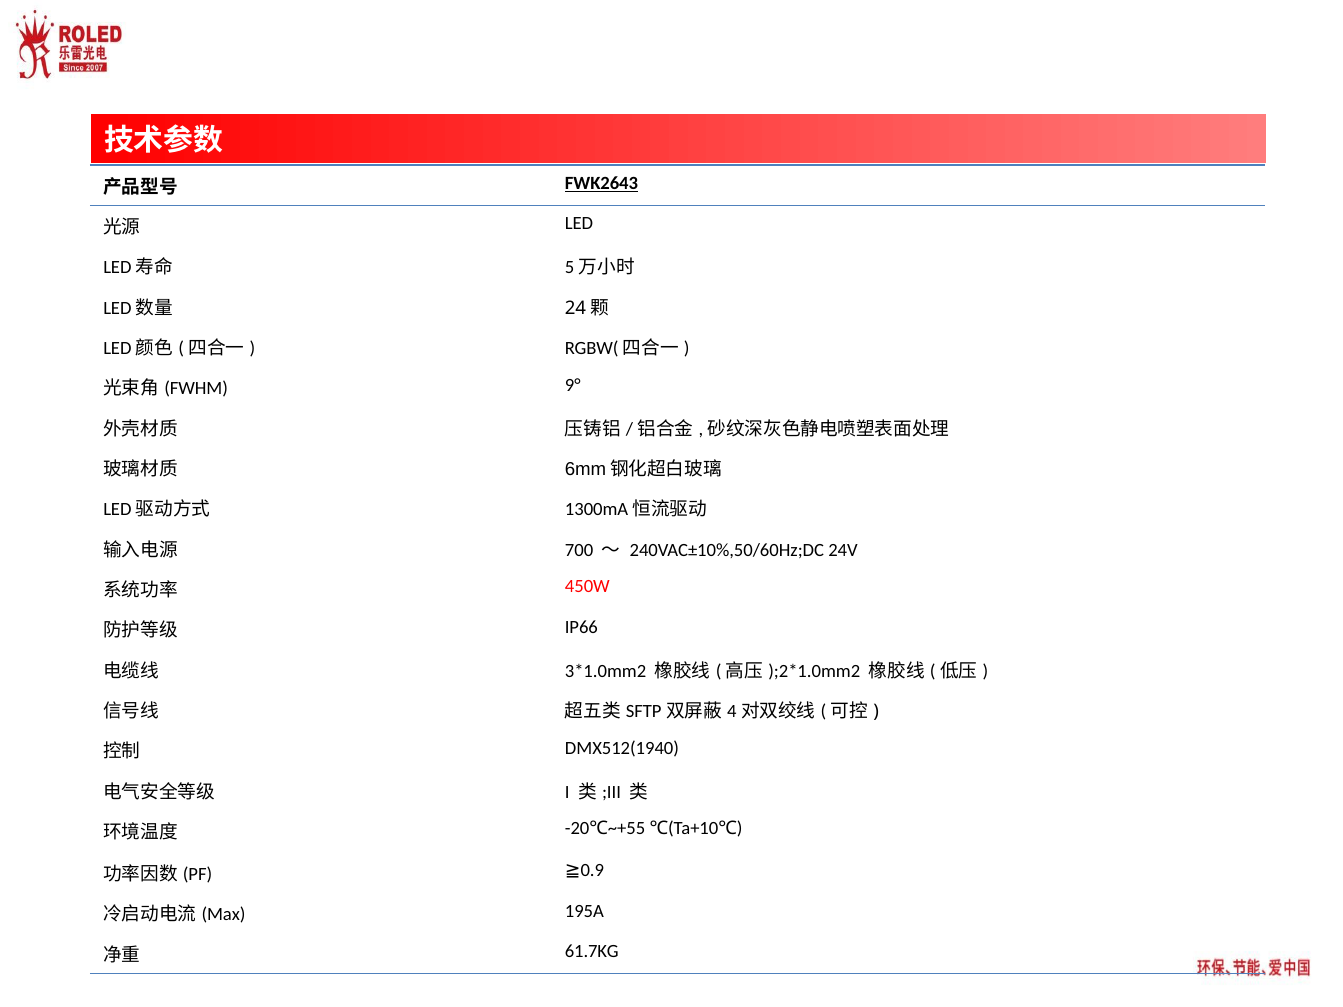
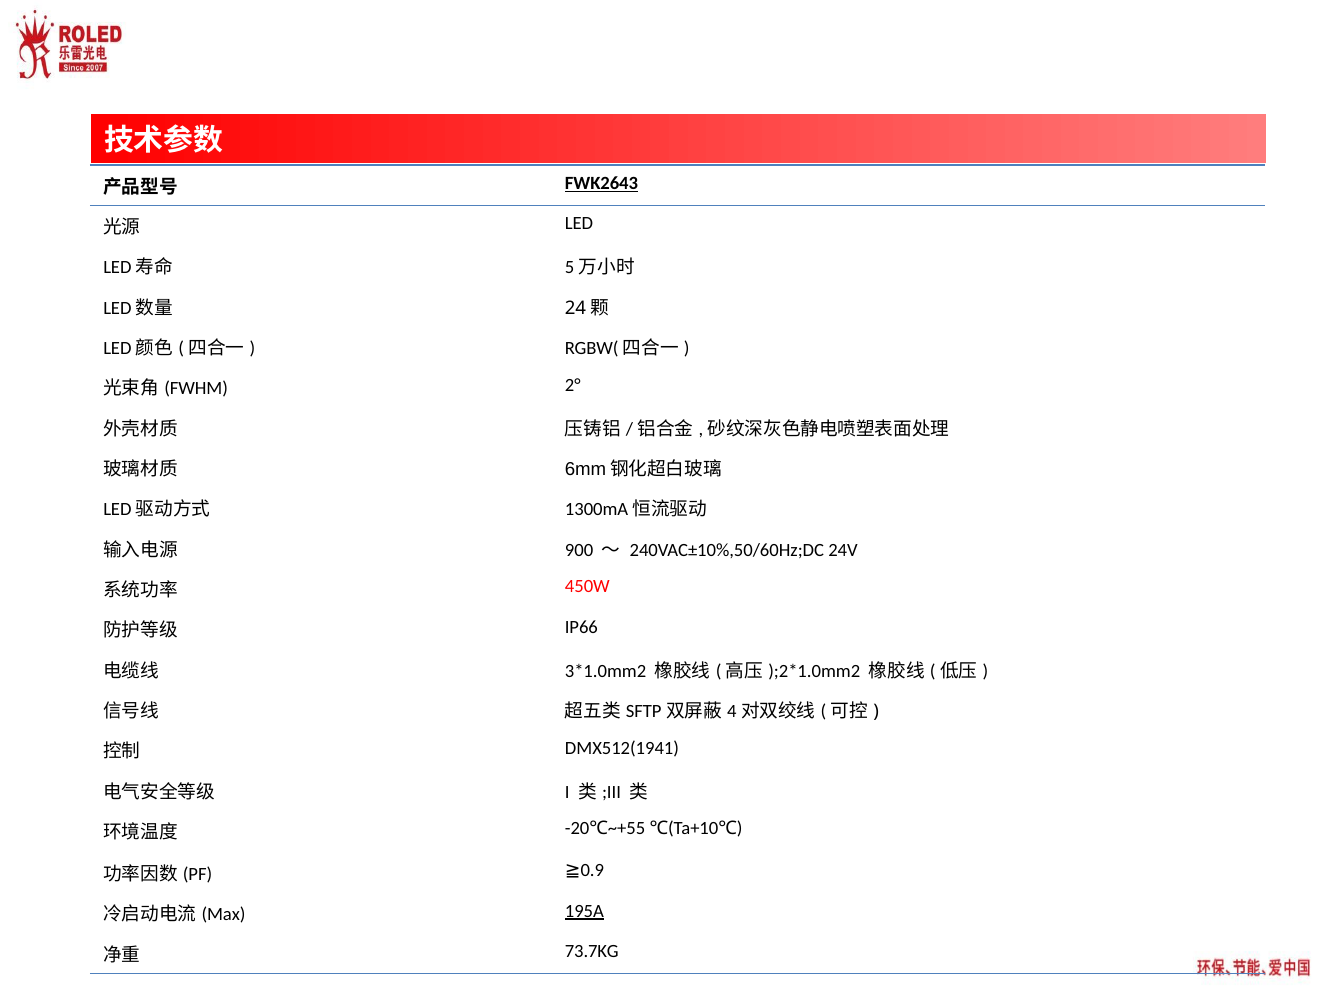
9°: 9° -> 2° (573, 385)
700: 700 -> 900 (579, 550)
DMX512(1940: DMX512(1940 -> DMX512(1941 (622, 748)
195A underline: none -> present (584, 911)
61.7KG: 61.7KG -> 73.7KG (592, 952)
